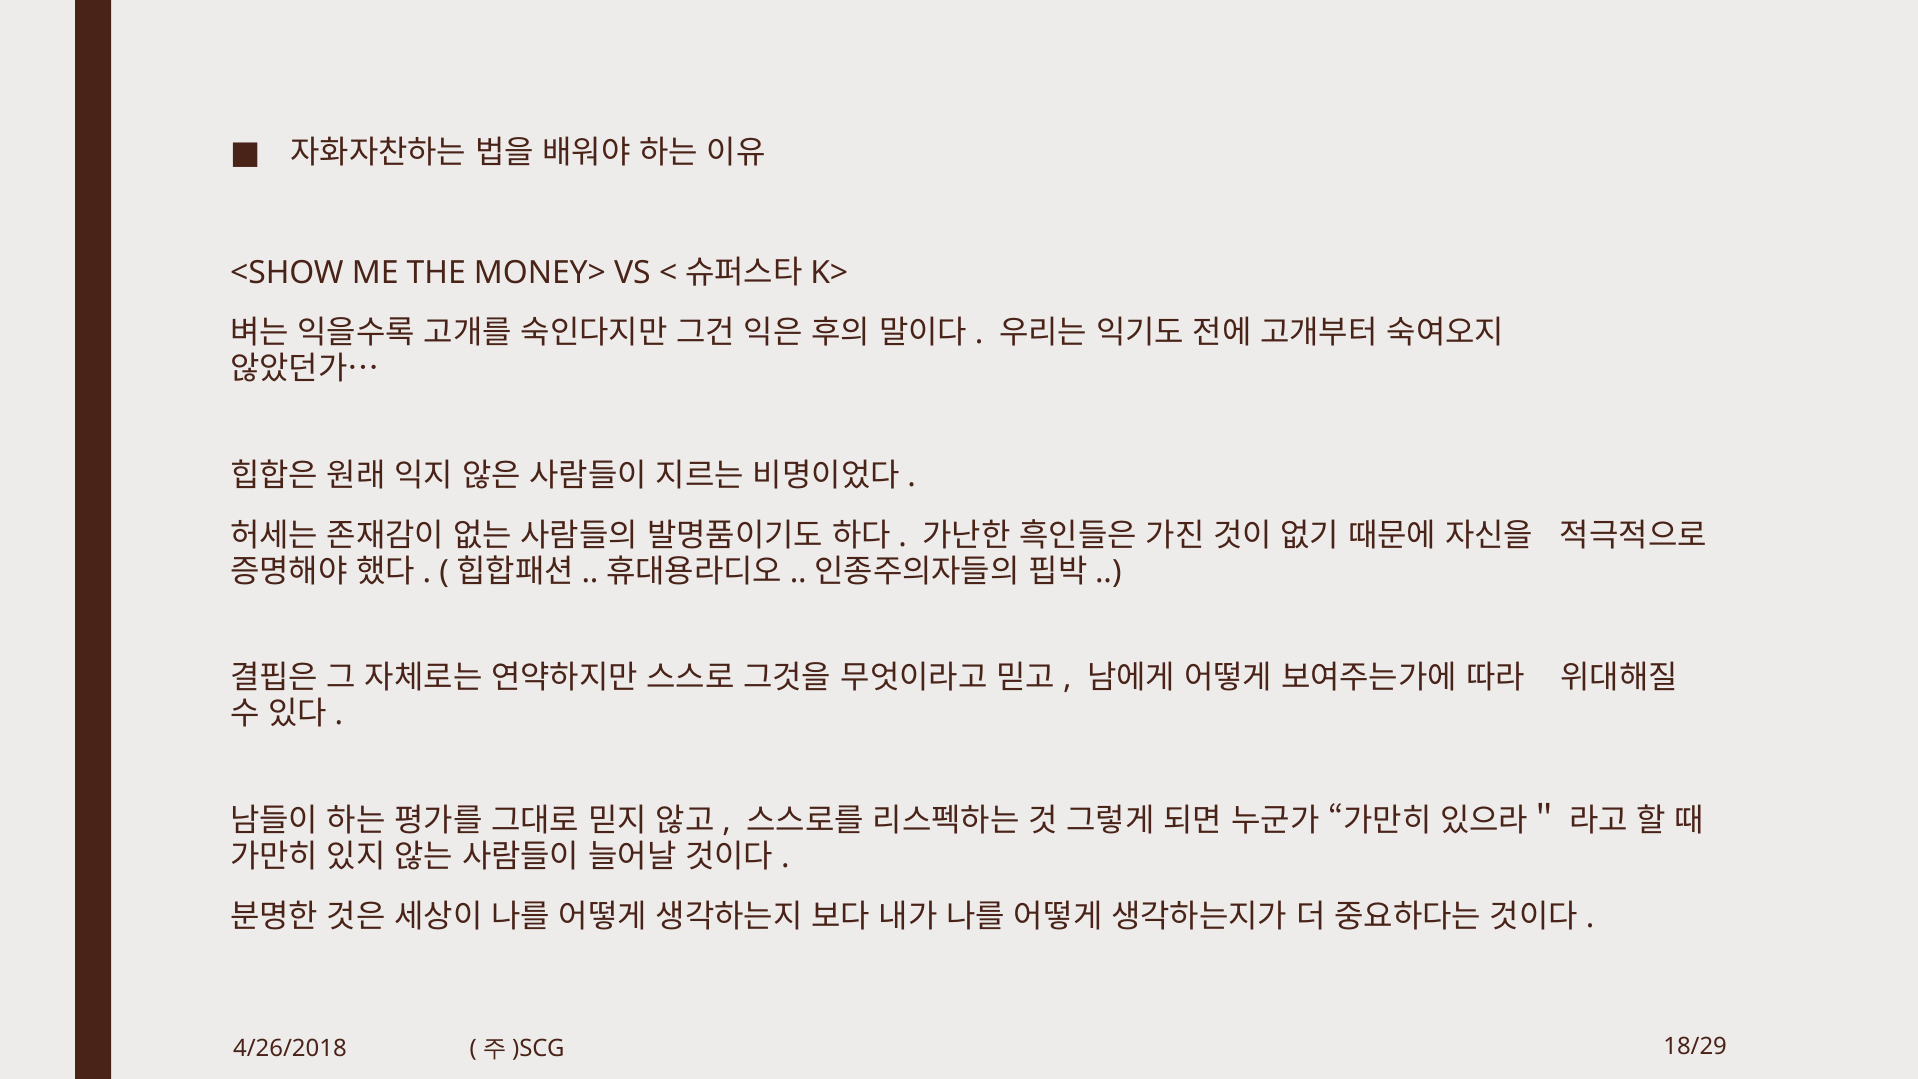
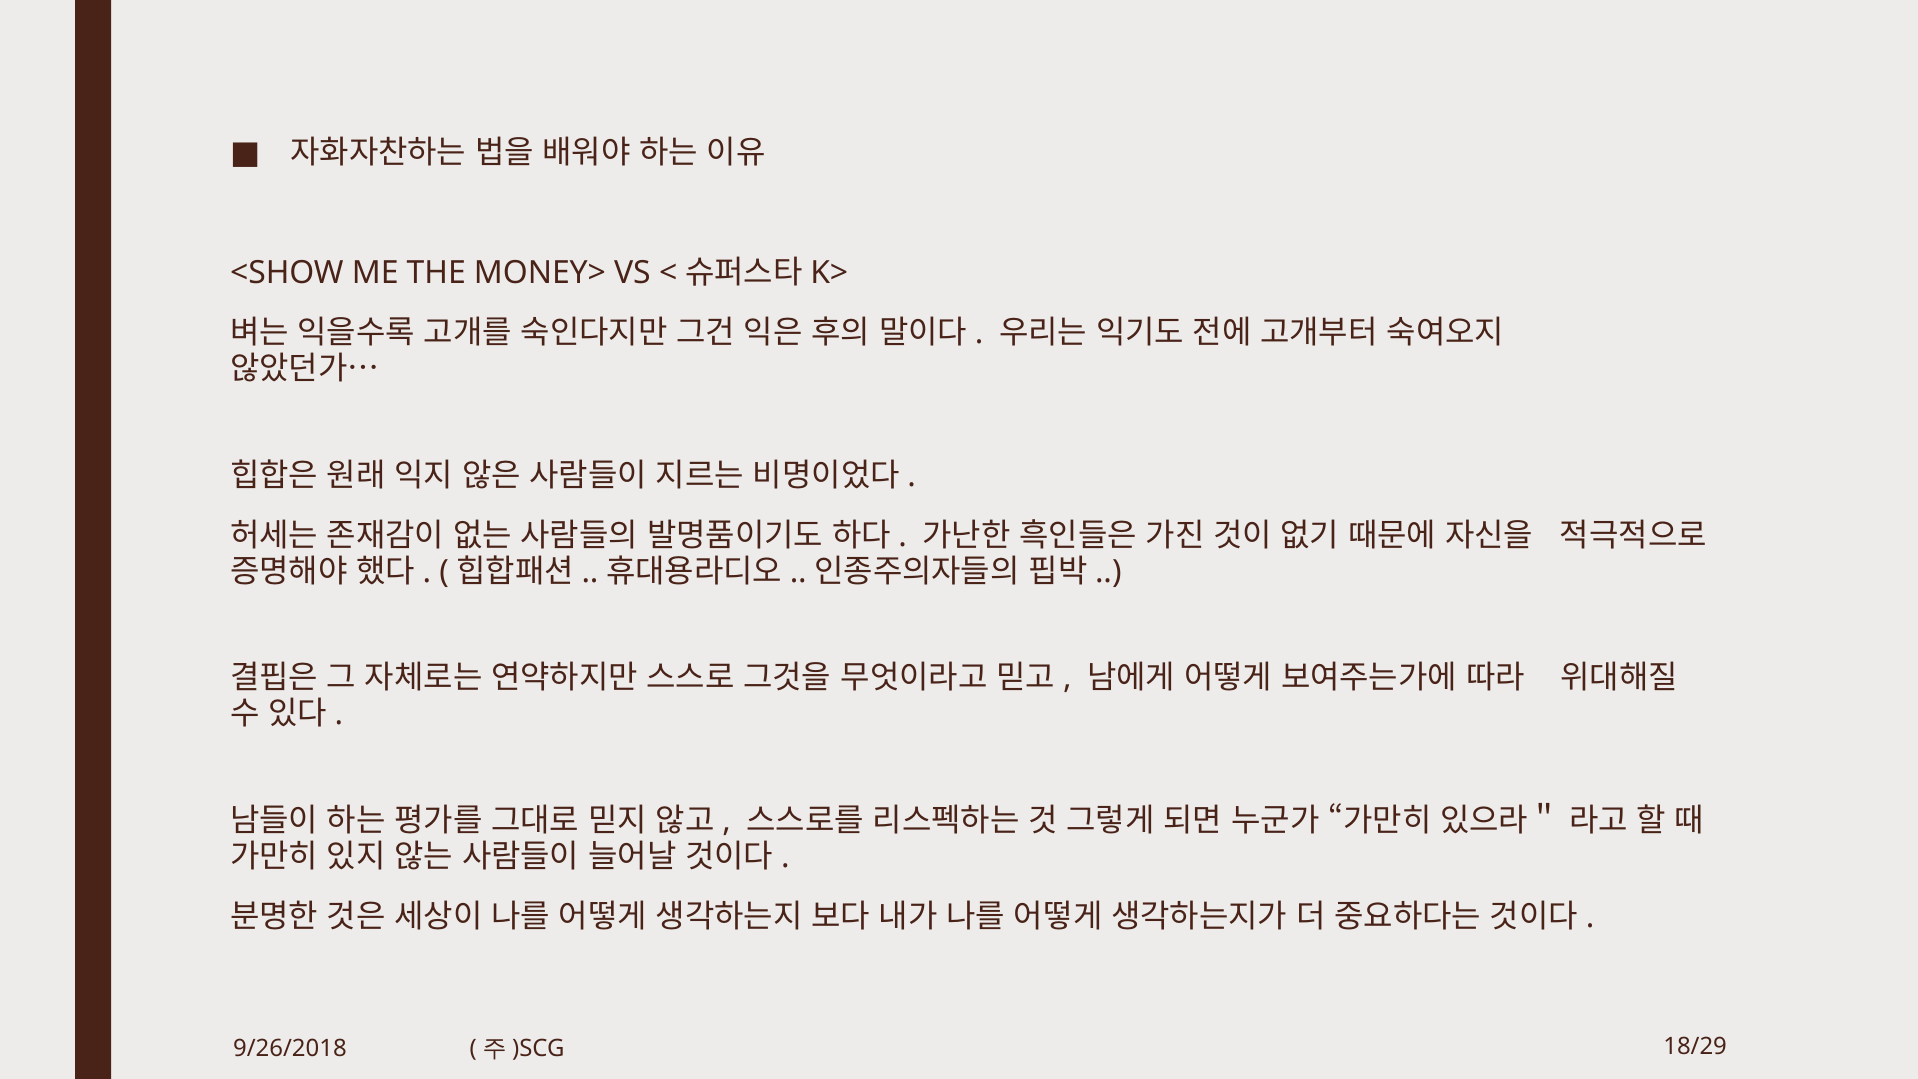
4/26/2018: 4/26/2018 -> 9/26/2018 (290, 1049)
